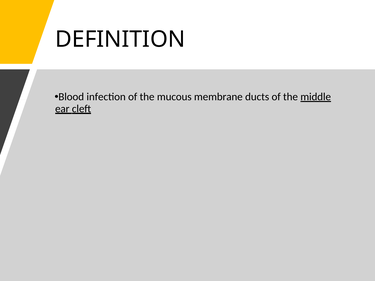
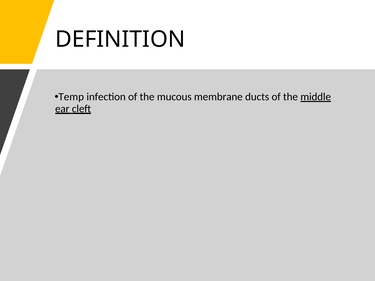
Blood: Blood -> Temp (71, 97)
